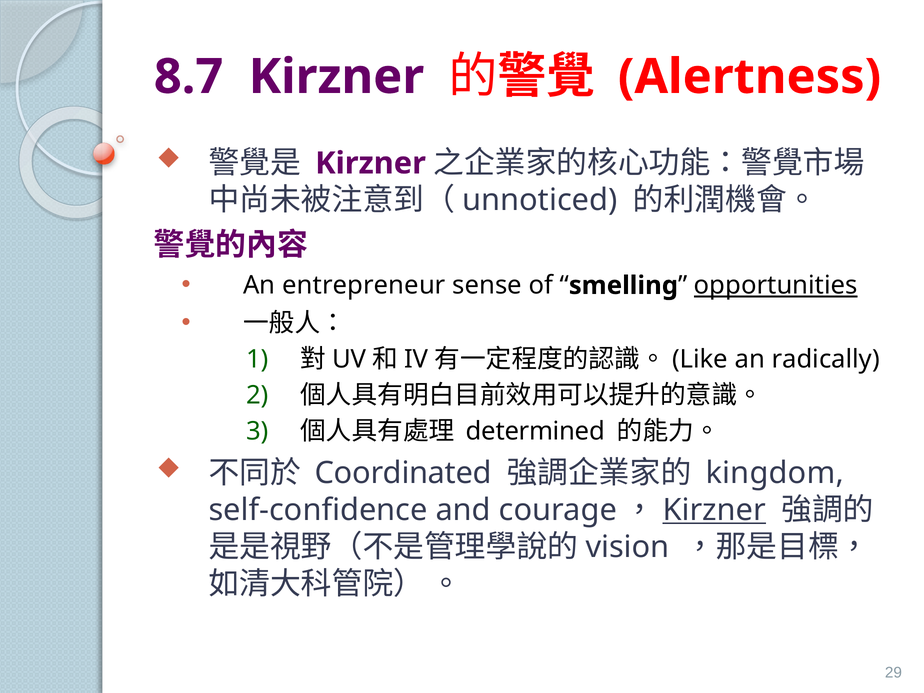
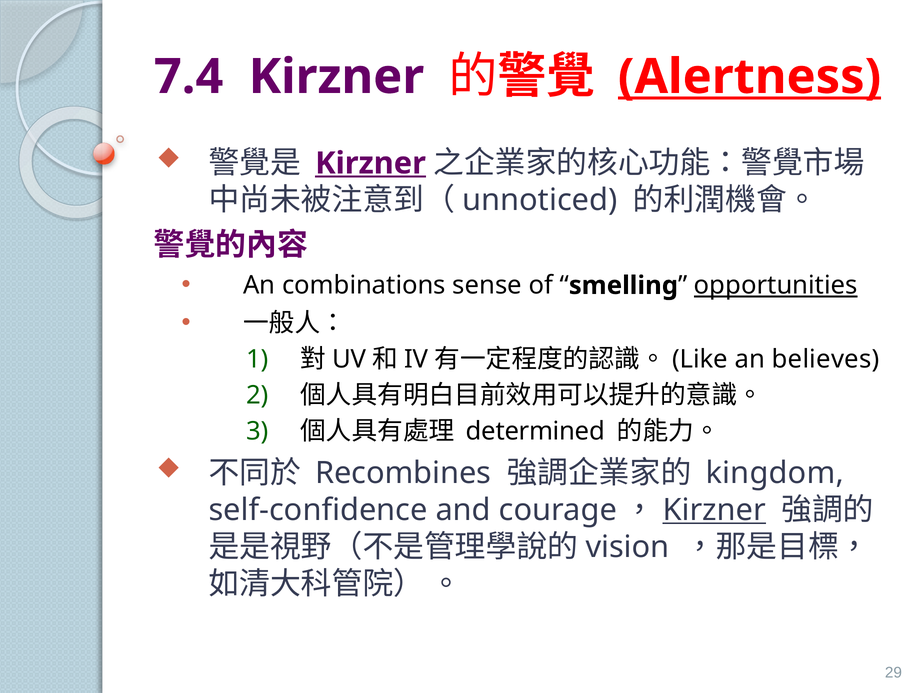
8.7: 8.7 -> 7.4 (189, 77)
Alertness underline: none -> present (750, 77)
Kirzner underline: none -> present (371, 163)
entrepreneur: entrepreneur -> combinations (364, 285)
radically: radically -> believes (826, 359)
Coordinated: Coordinated -> Recombines (403, 473)
